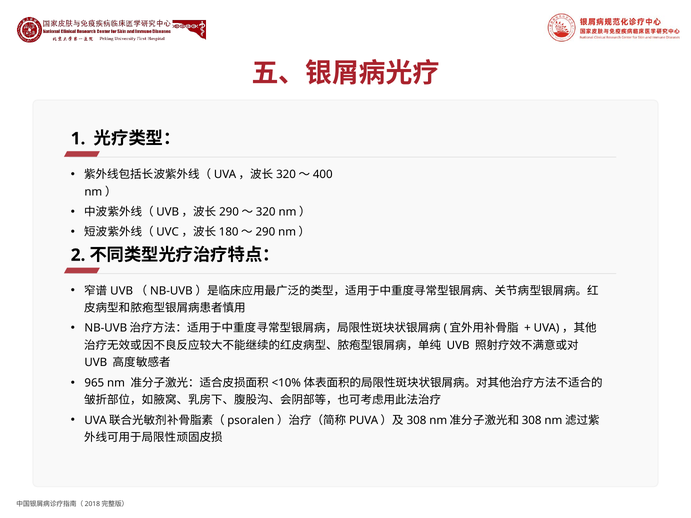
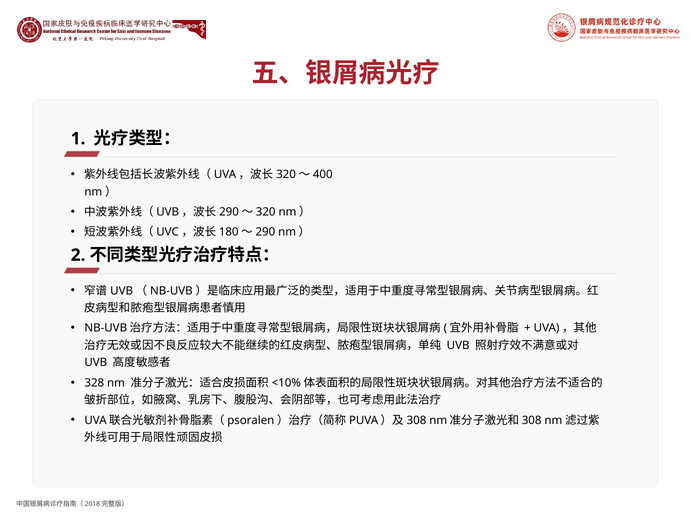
965: 965 -> 328 (94, 383)
